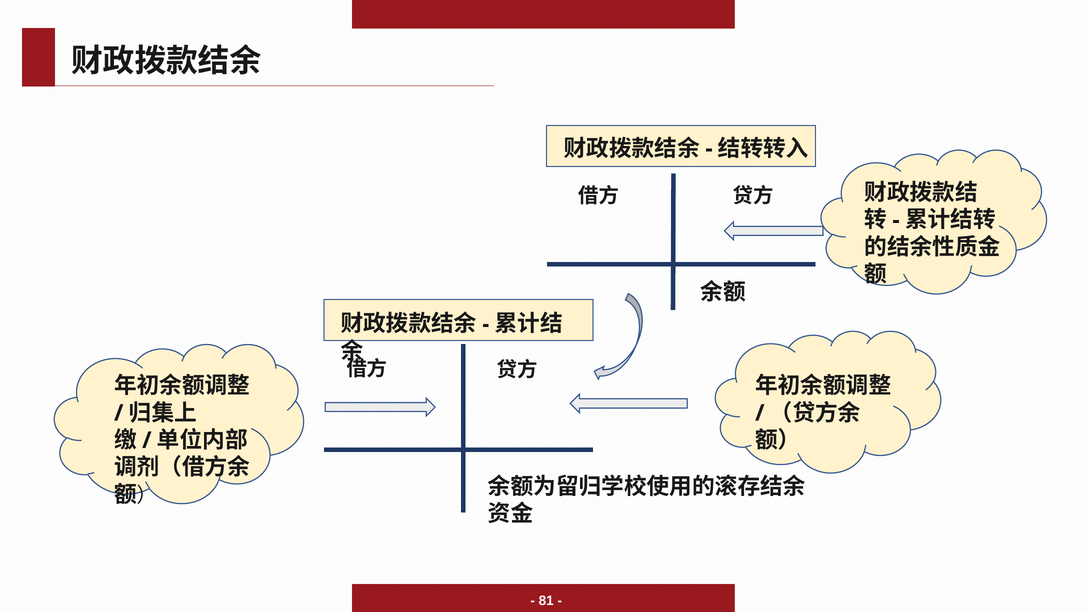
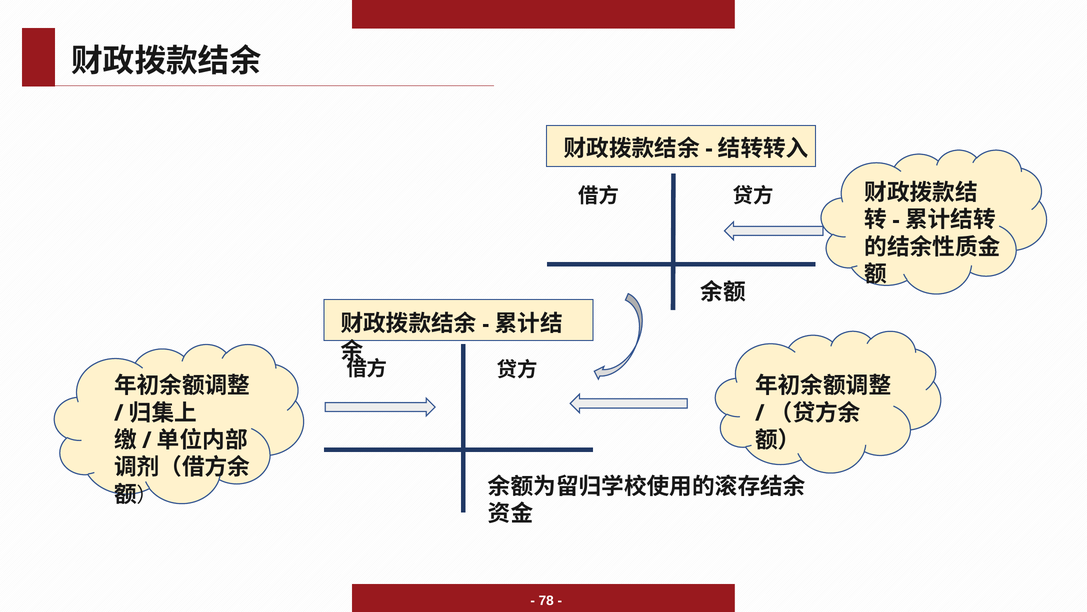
81: 81 -> 78 (546, 600)
